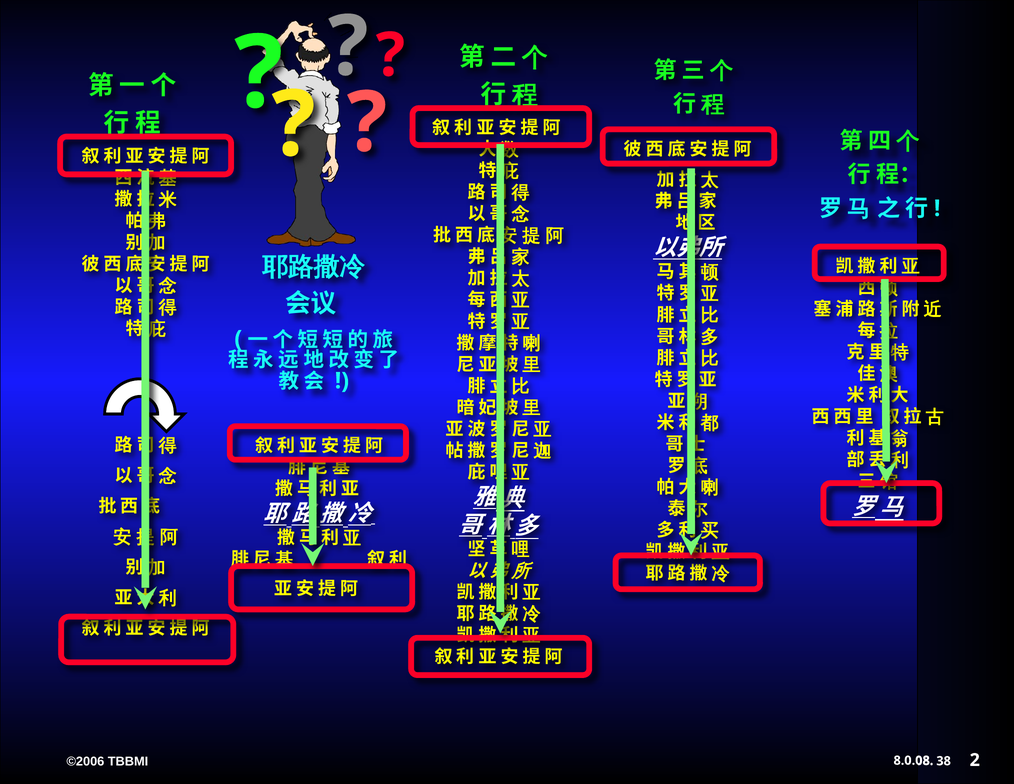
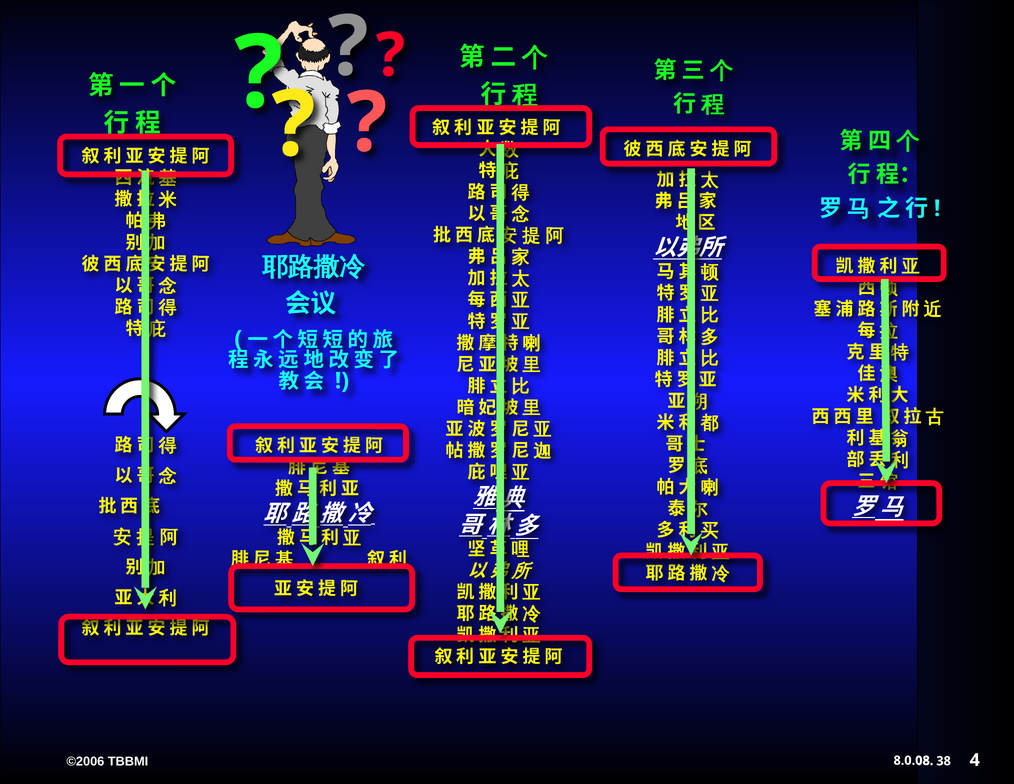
2: 2 -> 4 (975, 760)
